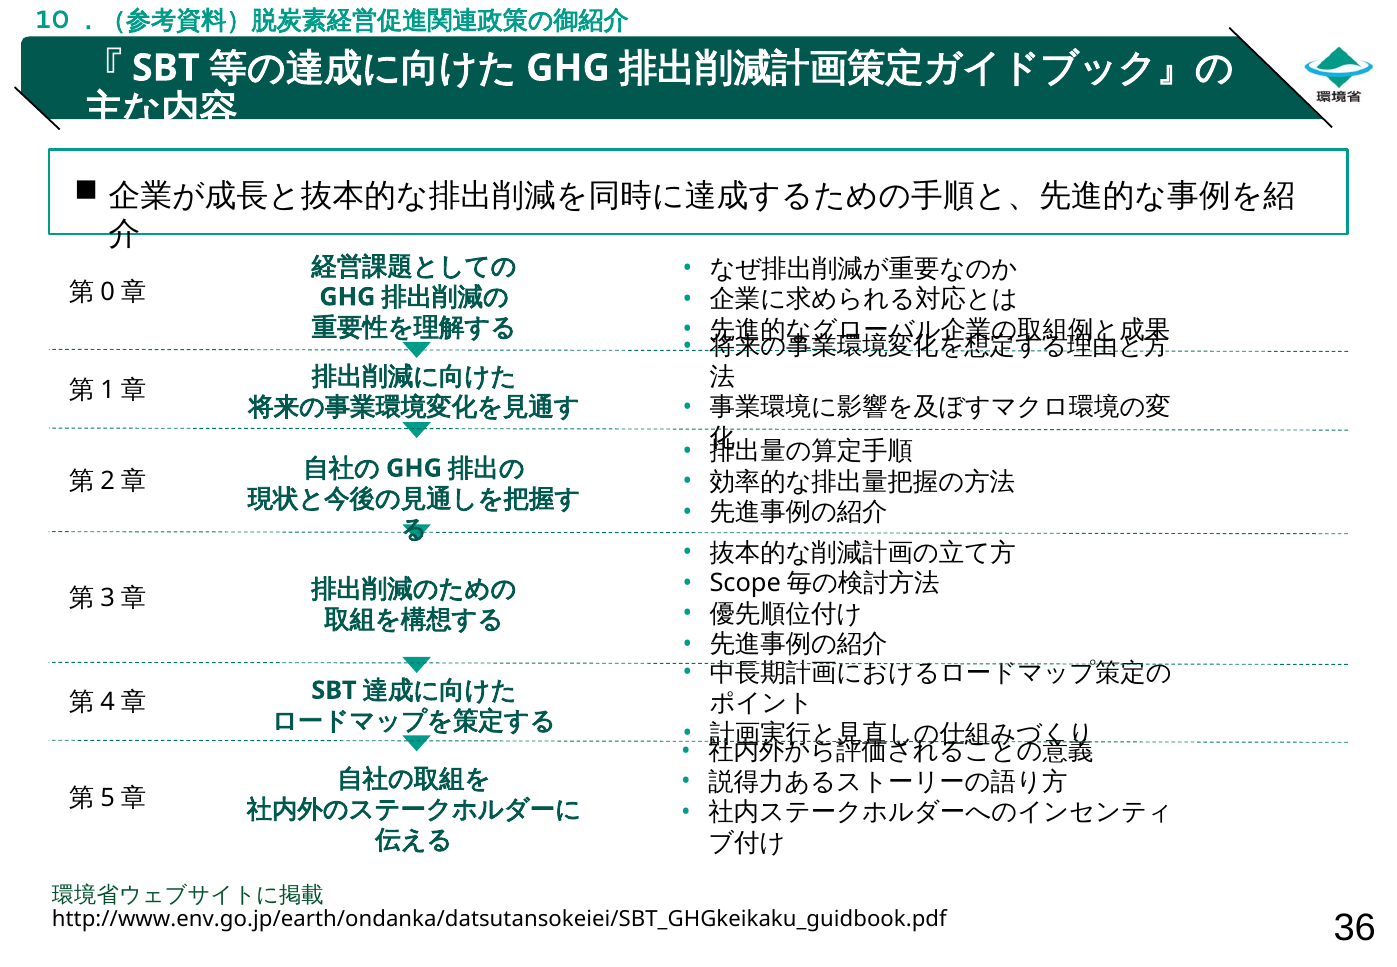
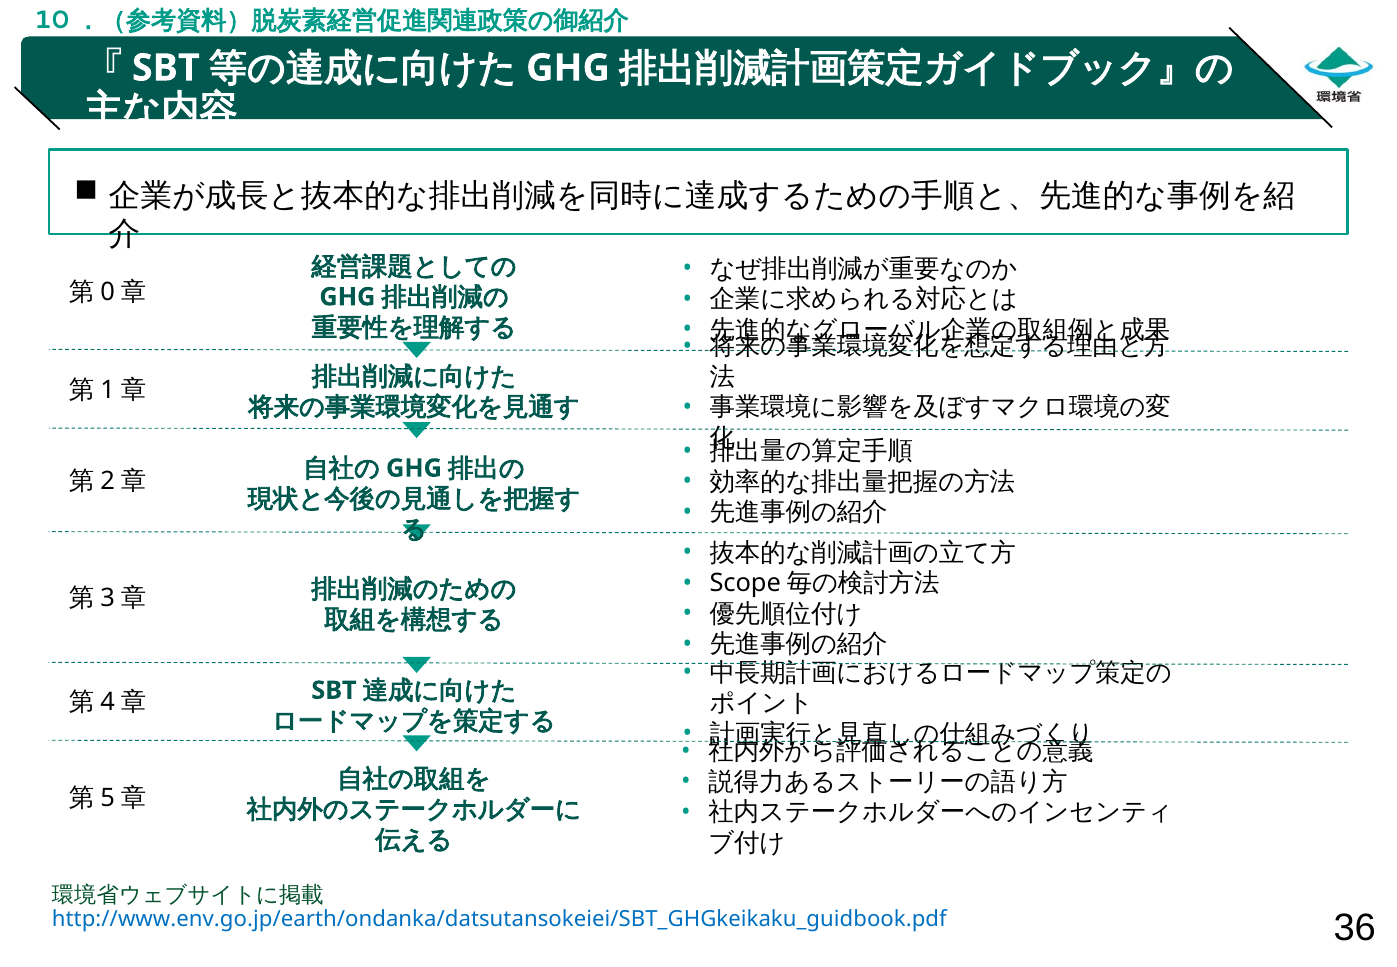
http://www.env.go.jp/earth/ondanka/datsutansokeiei/SBT_GHGkeikaku_guidbook.pdf colour: black -> blue (499, 919)
